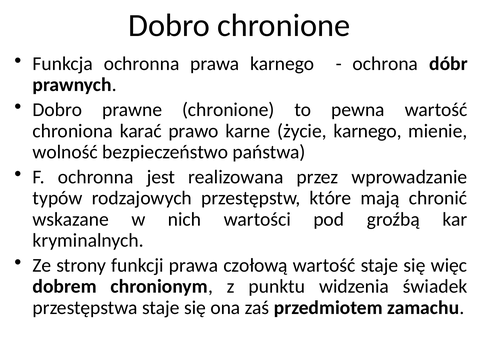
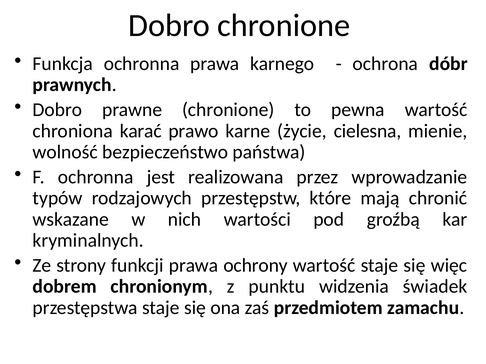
życie karnego: karnego -> cielesna (368, 131)
czołową: czołową -> ochrony (256, 266)
